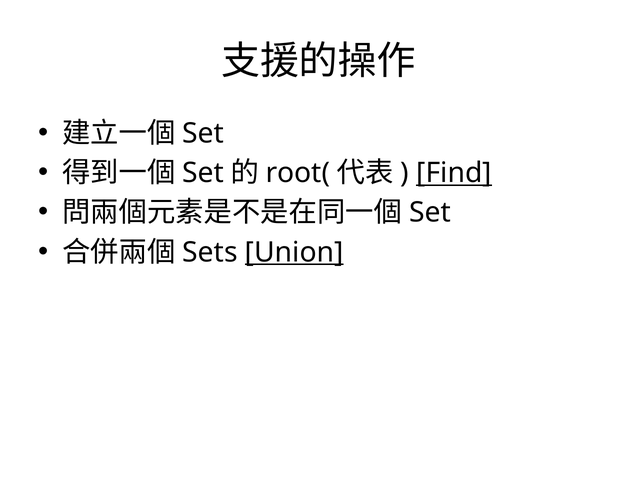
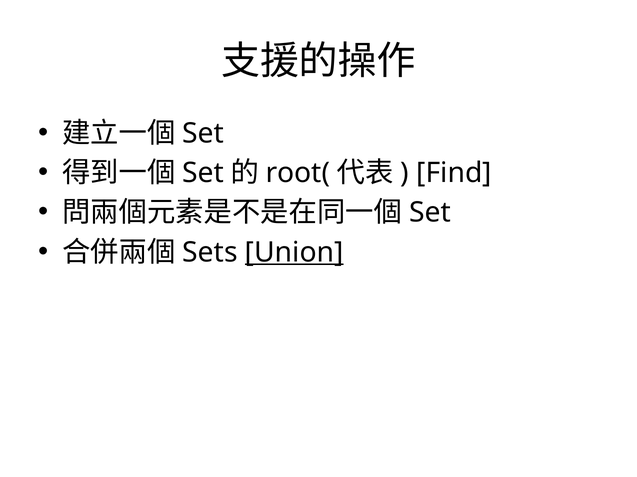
Find underline: present -> none (454, 173)
